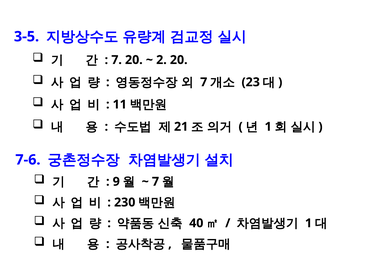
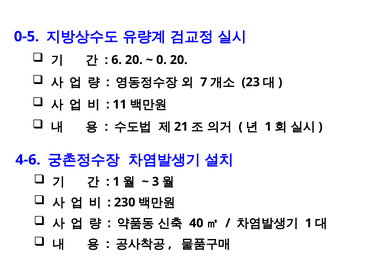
3-5: 3-5 -> 0-5 (27, 37)
7: 7 -> 6 (117, 60)
2: 2 -> 0 (161, 60)
7-6: 7-6 -> 4-6 (28, 160)
9: 9 -> 1 (116, 182)
7: 7 -> 3 (156, 182)
